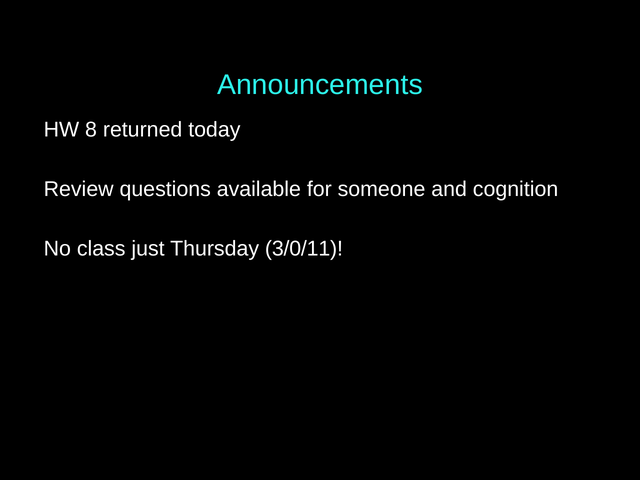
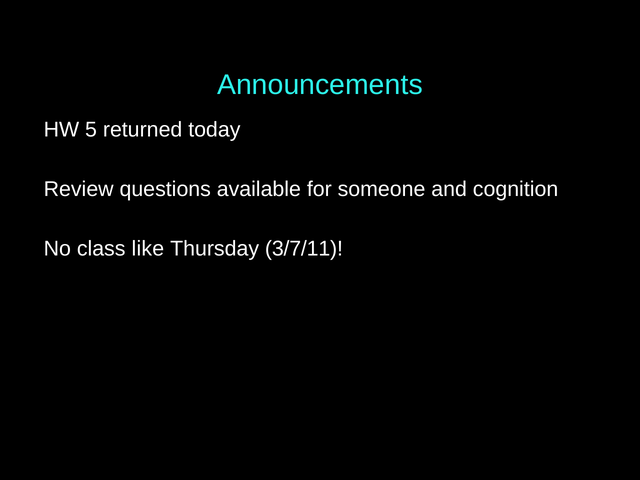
8: 8 -> 5 (91, 129)
just: just -> like (148, 249)
3/0/11: 3/0/11 -> 3/7/11 (304, 249)
